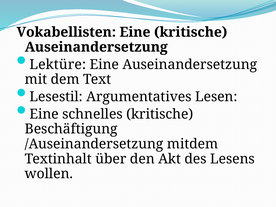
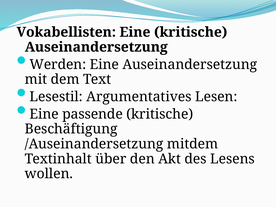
Lektüre: Lektüre -> Werden (58, 64)
schnelles: schnelles -> passende (93, 114)
